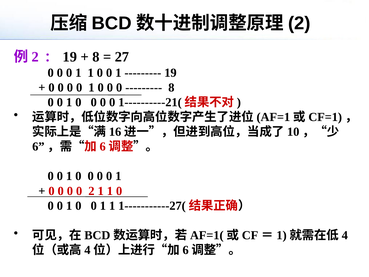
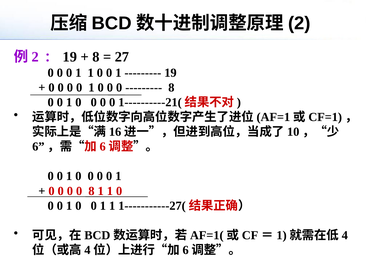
0 2: 2 -> 8 (91, 191)
